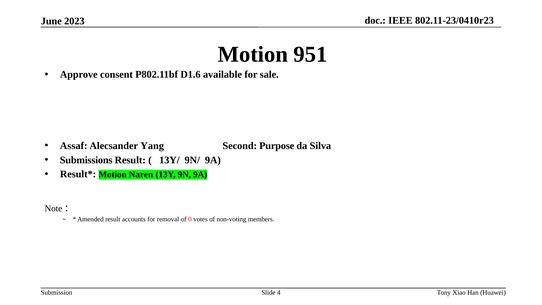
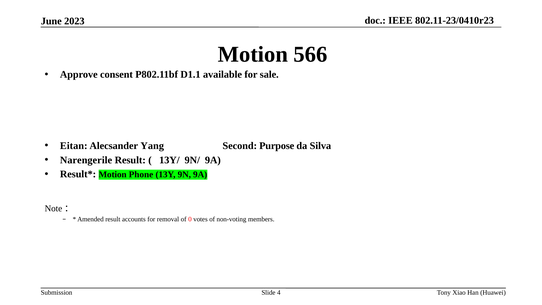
951: 951 -> 566 (311, 54)
D1.6: D1.6 -> D1.1 (190, 75)
Assaf: Assaf -> Eitan (74, 146)
Submissions: Submissions -> Narengerile (86, 160)
Naren: Naren -> Phone (141, 175)
